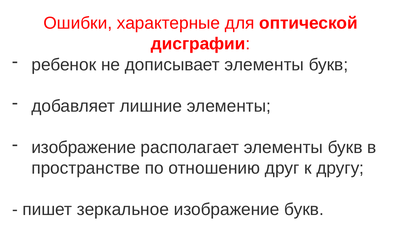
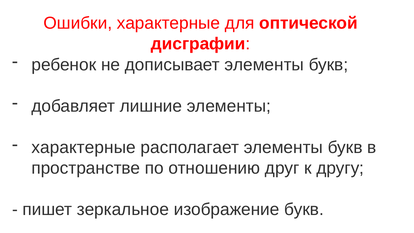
изображение: изображение -> характерные (84, 147)
